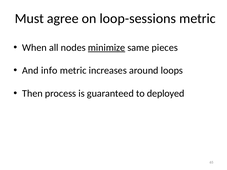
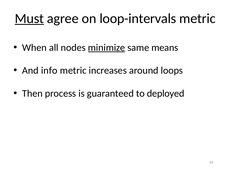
Must underline: none -> present (29, 19)
loop-sessions: loop-sessions -> loop-intervals (138, 19)
pieces: pieces -> means (165, 48)
